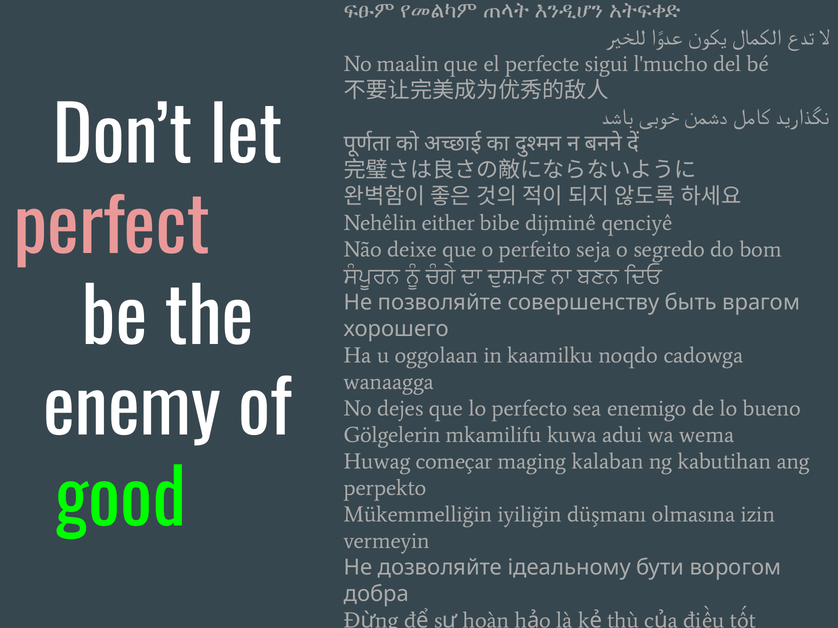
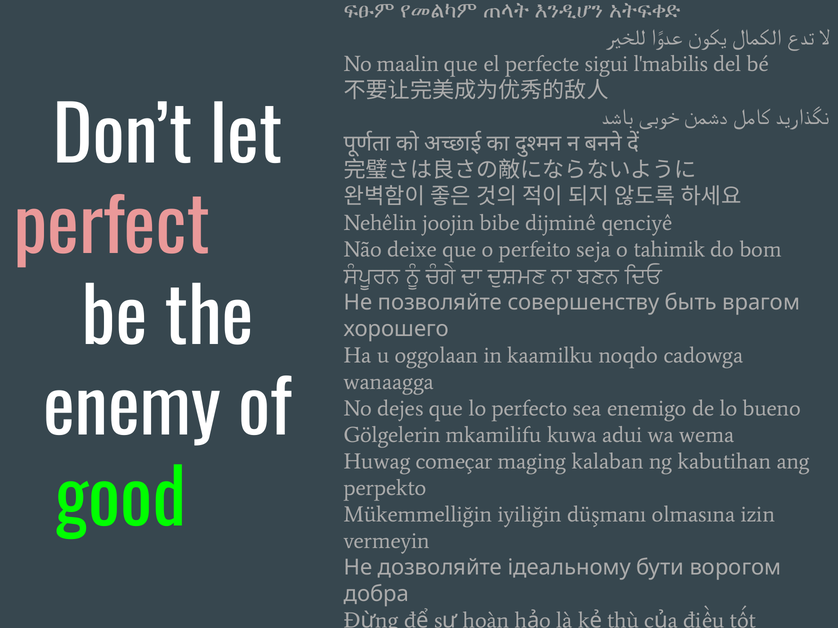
l'mucho: l'mucho -> l'mabilis (671, 64)
either: either -> joojin (448, 223)
segredo: segredo -> tahimik (669, 249)
